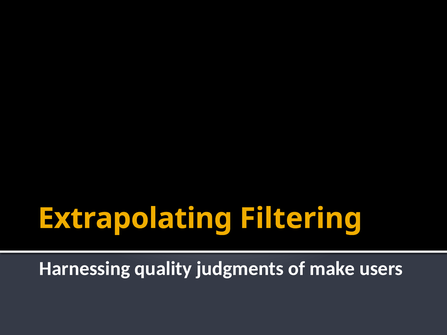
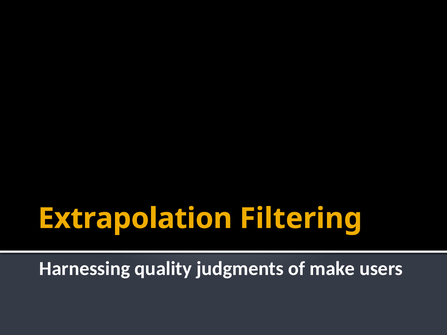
Extrapolating: Extrapolating -> Extrapolation (135, 219)
